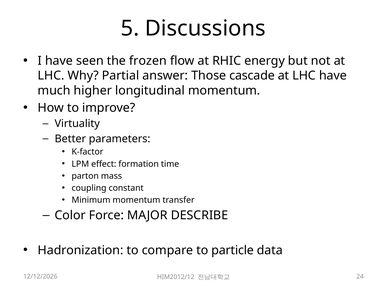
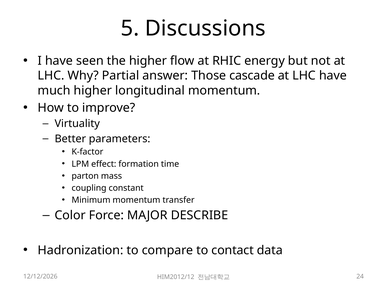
the frozen: frozen -> higher (148, 61)
particle: particle -> contact (233, 250)
